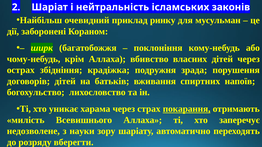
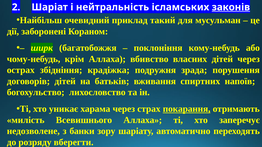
законів underline: none -> present (231, 7)
ринку: ринку -> такий (163, 20)
науки: науки -> банки (82, 131)
